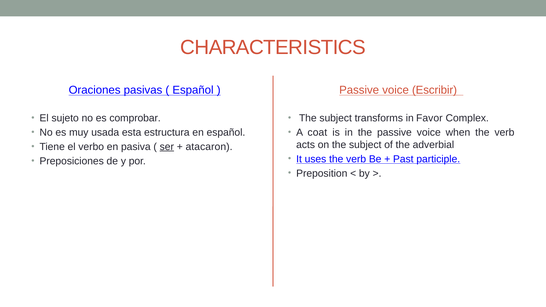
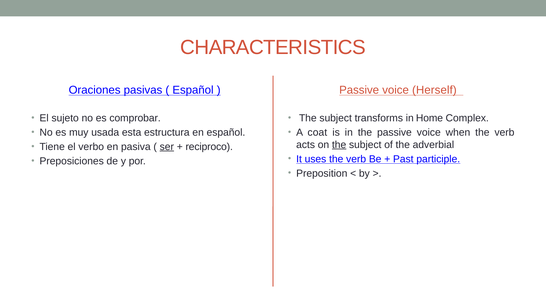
Escribir: Escribir -> Herself (434, 90)
Favor: Favor -> Home (429, 118)
the underline: none -> present (339, 145)
atacaron: atacaron -> reciproco (209, 147)
